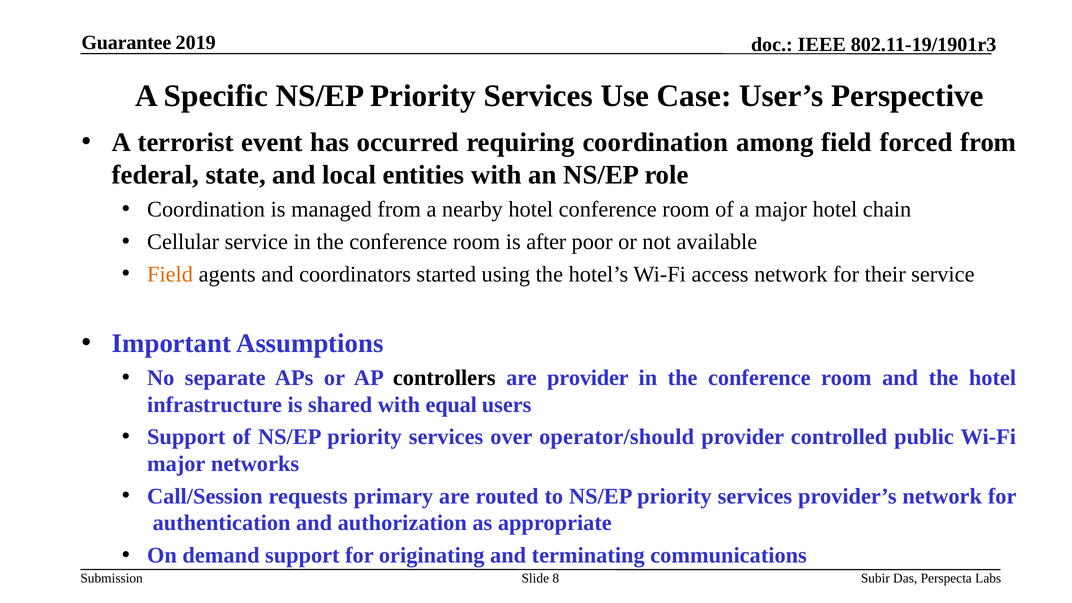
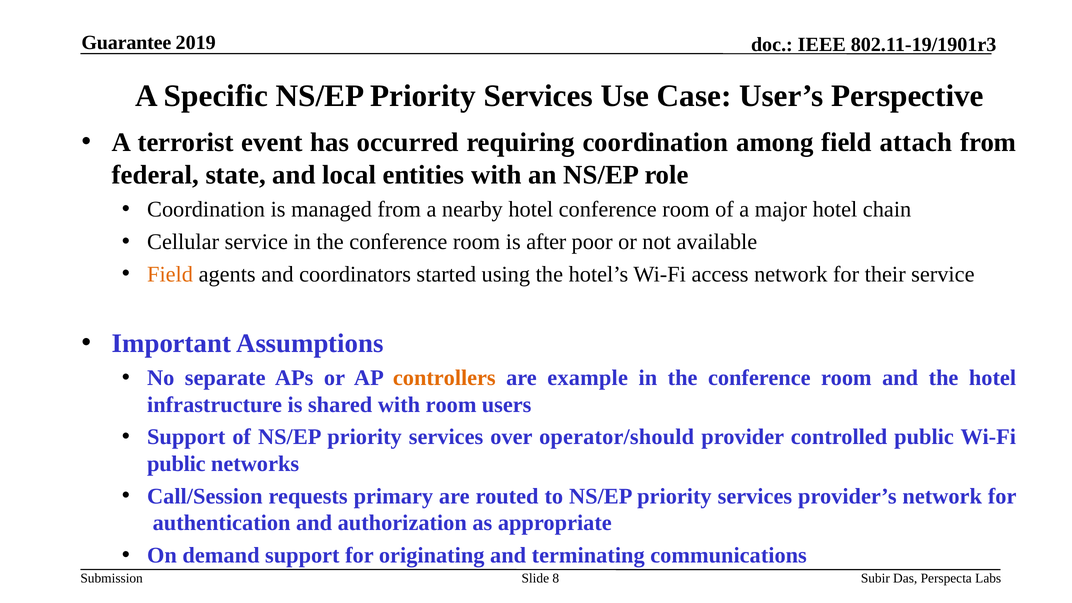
forced: forced -> attach (916, 143)
controllers colour: black -> orange (444, 378)
are provider: provider -> example (588, 378)
with equal: equal -> room (451, 405)
major: major -> public (176, 464)
